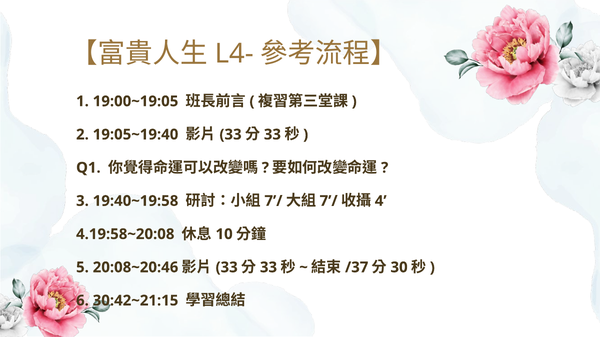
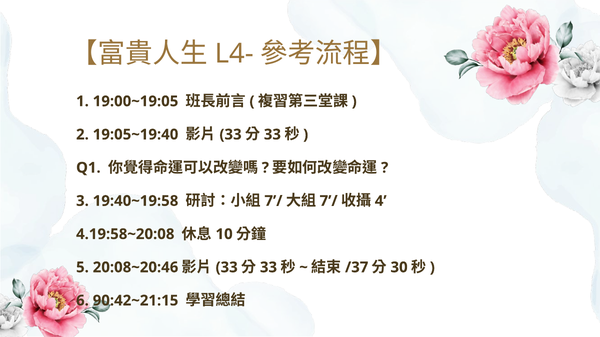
30:42~21:15: 30:42~21:15 -> 90:42~21:15 (136, 301)
